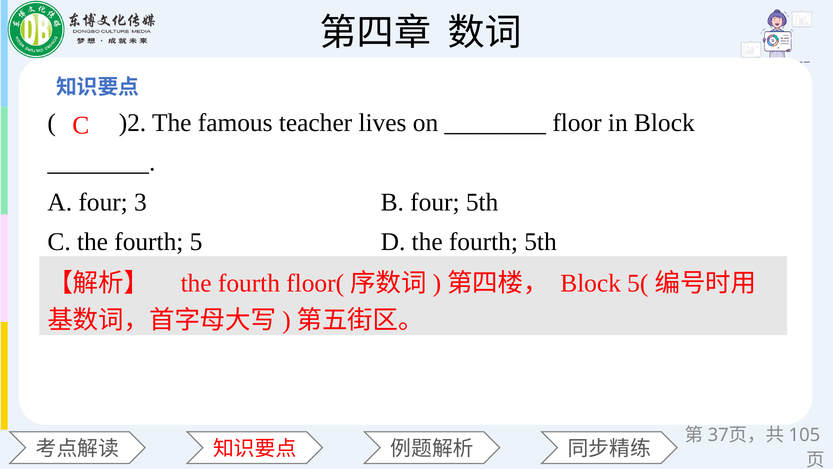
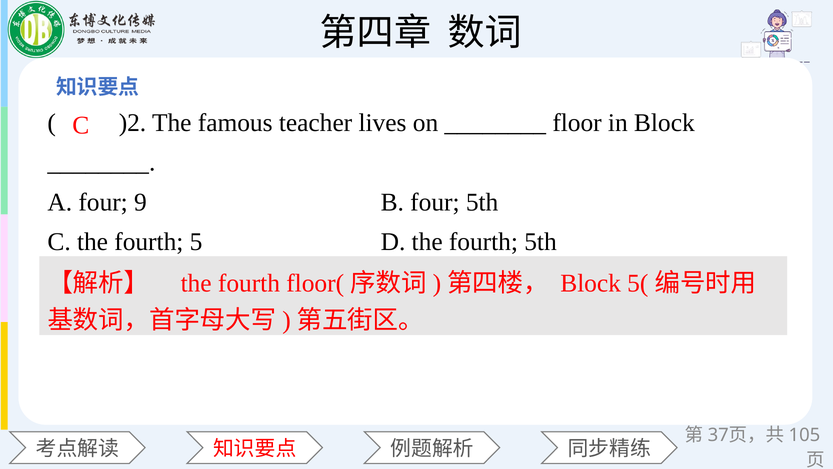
3: 3 -> 9 (140, 202)
